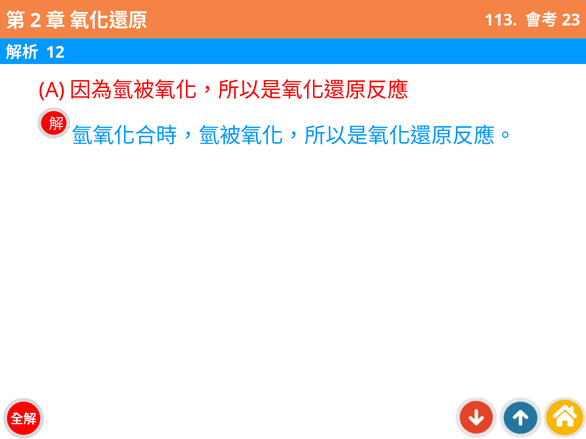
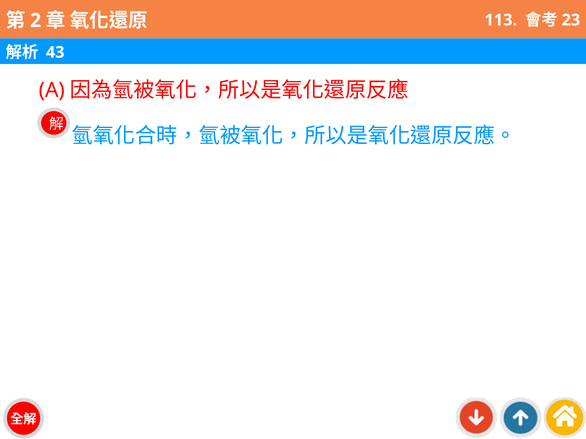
12: 12 -> 43 (55, 52)
